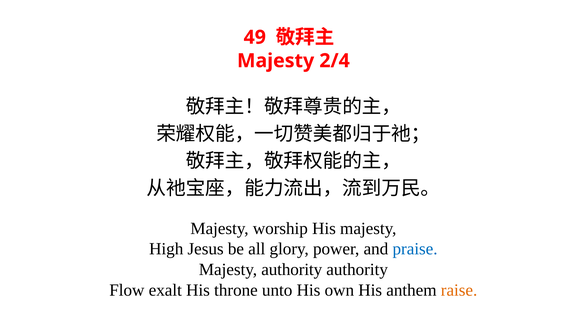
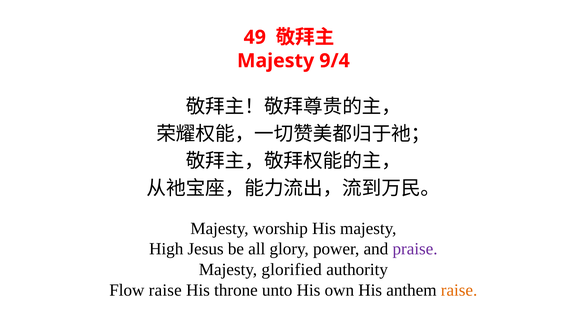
2/4: 2/4 -> 9/4 (335, 61)
praise colour: blue -> purple (415, 249)
Majesty authority: authority -> glorified (292, 270)
Flow exalt: exalt -> raise (165, 290)
